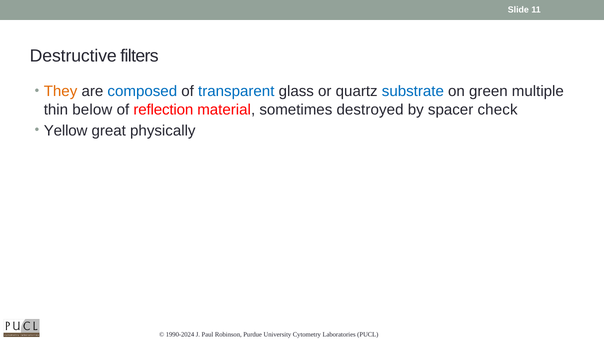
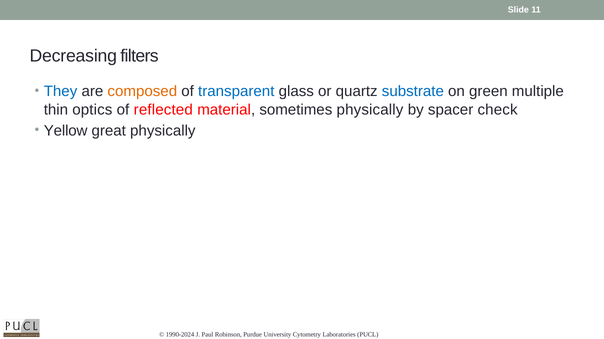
Destructive: Destructive -> Decreasing (73, 56)
They colour: orange -> blue (61, 92)
composed colour: blue -> orange (142, 92)
below: below -> optics (92, 110)
reflection: reflection -> reflected (163, 110)
sometimes destroyed: destroyed -> physically (370, 110)
